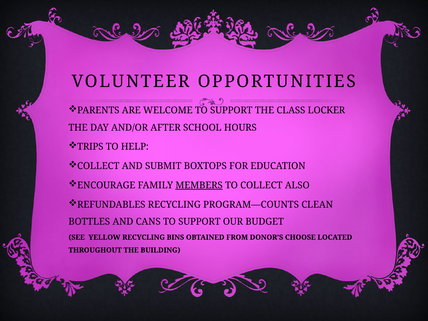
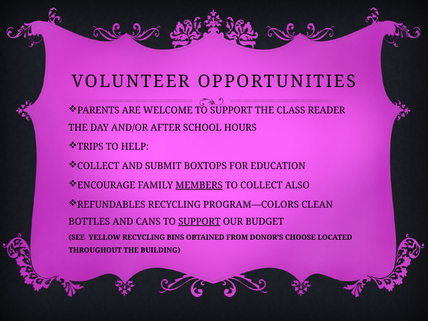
LOCKER: LOCKER -> READER (326, 111)
PROGRAM—COUNTS: PROGRAM—COUNTS -> PROGRAM—COLORS (251, 205)
SUPPORT underline: none -> present (199, 222)
